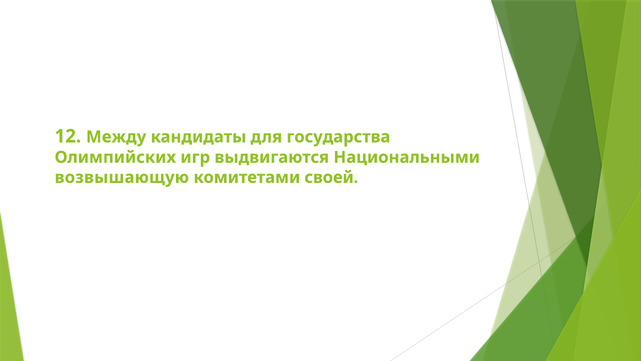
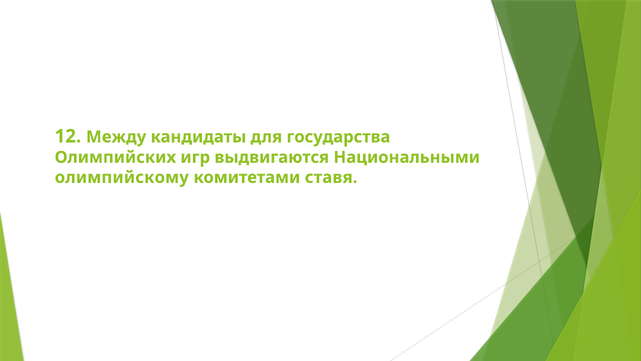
возвышающую: возвышающую -> олимпийскому (122, 177)
своей: своей -> ставя (331, 177)
